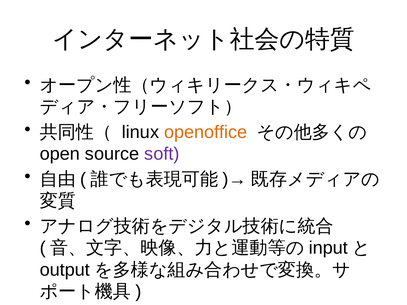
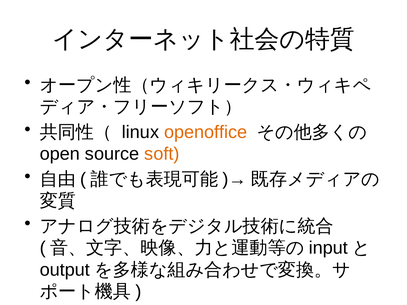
soft colour: purple -> orange (162, 154)
